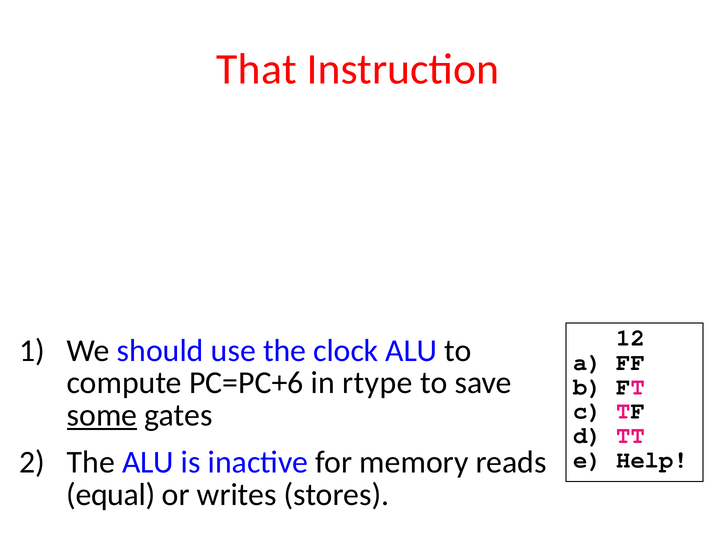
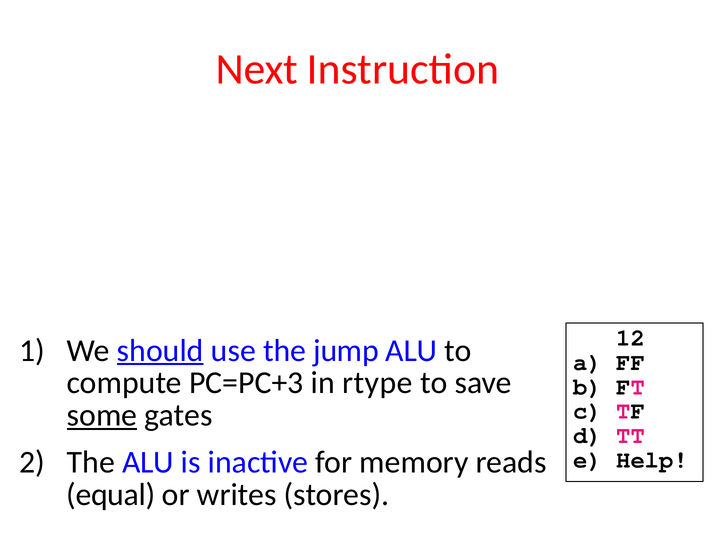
That: That -> Next (257, 69)
should underline: none -> present (160, 351)
clock: clock -> jump (346, 351)
PC=PC+6: PC=PC+6 -> PC=PC+3 (246, 383)
